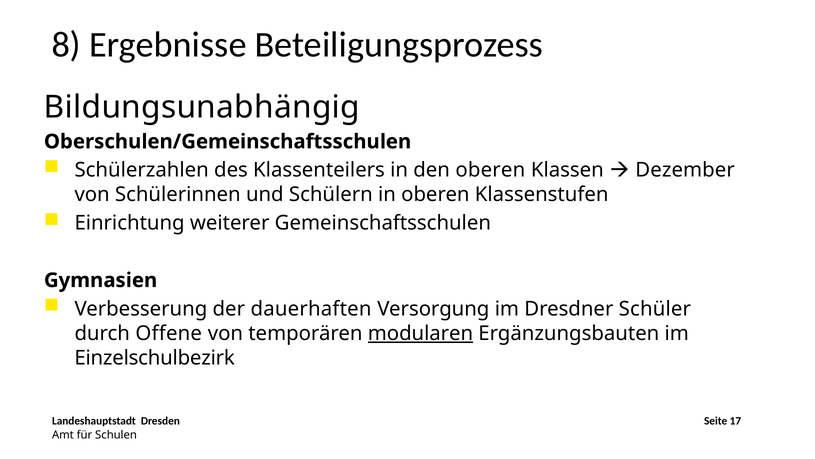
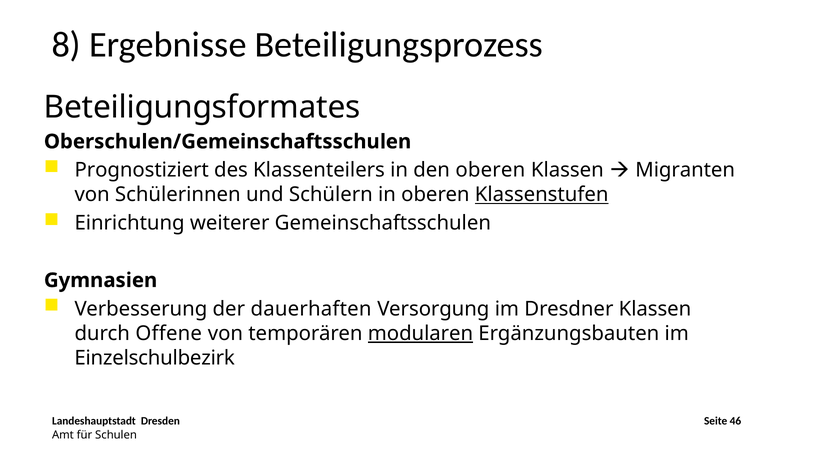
Bildungsunabhängig: Bildungsunabhängig -> Beteiligungsformates (202, 107)
Schülerzahlen: Schülerzahlen -> Prognostiziert (142, 170)
Dezember: Dezember -> Migranten (685, 170)
Klassenstufen underline: none -> present (542, 194)
Dresdner Schüler: Schüler -> Klassen (655, 309)
17: 17 -> 46 (735, 421)
